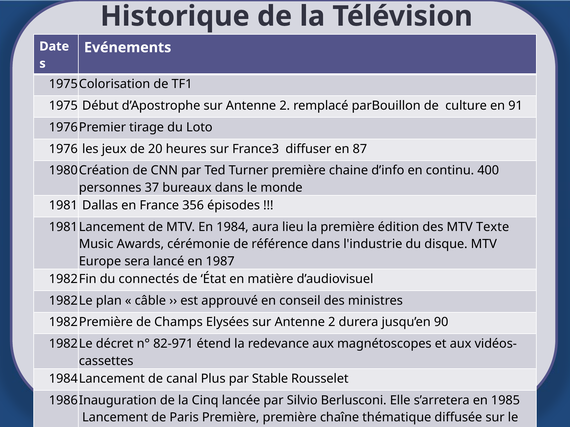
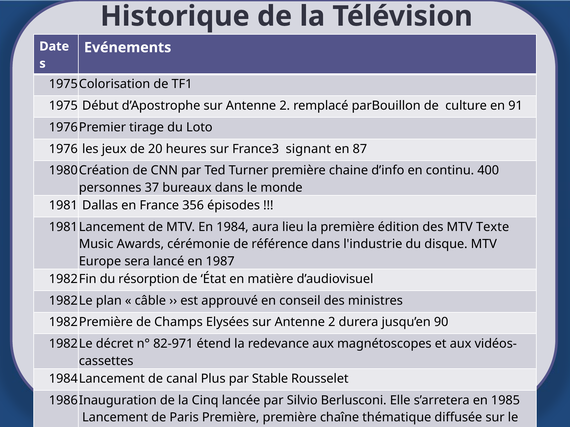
diffuser: diffuser -> signant (308, 149)
connectés: connectés -> résorption (149, 279)
